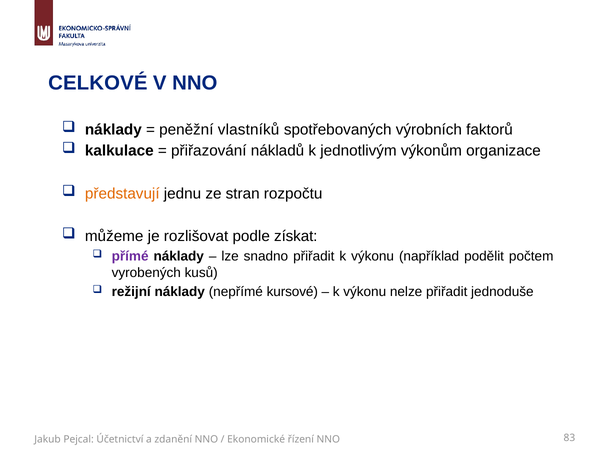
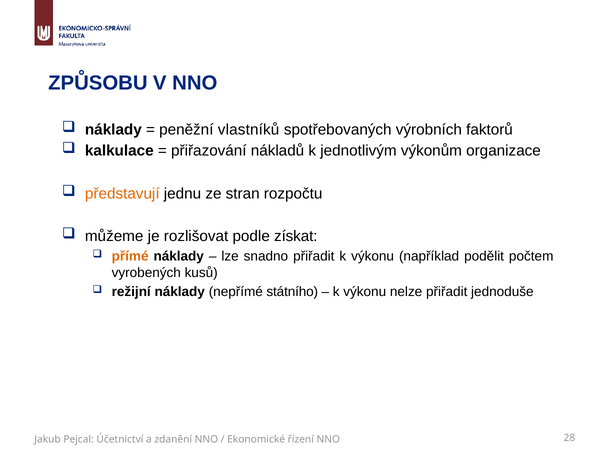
CELKOVÉ: CELKOVÉ -> ZPŮSOBU (98, 83)
přímé colour: purple -> orange (130, 256)
kursové: kursové -> státního (292, 292)
83: 83 -> 28 (569, 438)
